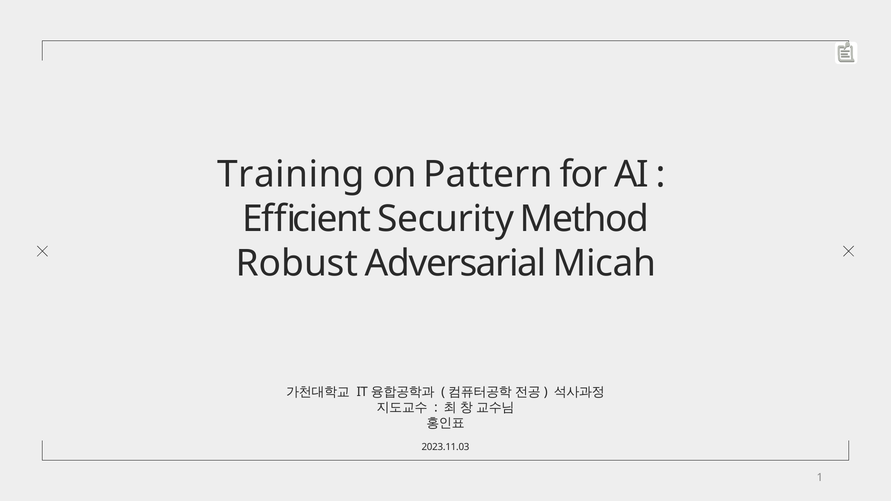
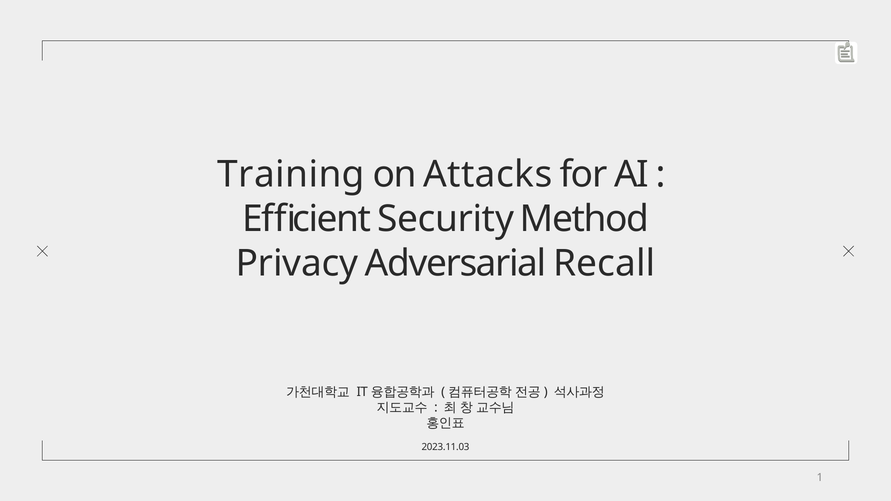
Pattern: Pattern -> Attacks (488, 174)
Robust: Robust -> Privacy (297, 264)
Micah: Micah -> Recall (604, 264)
